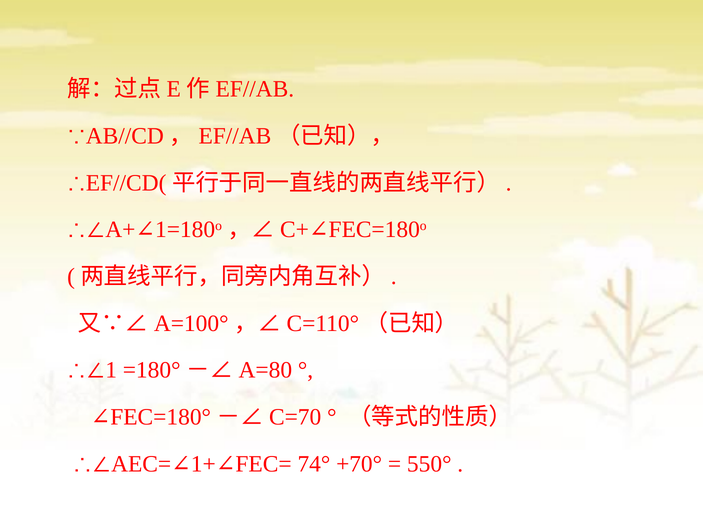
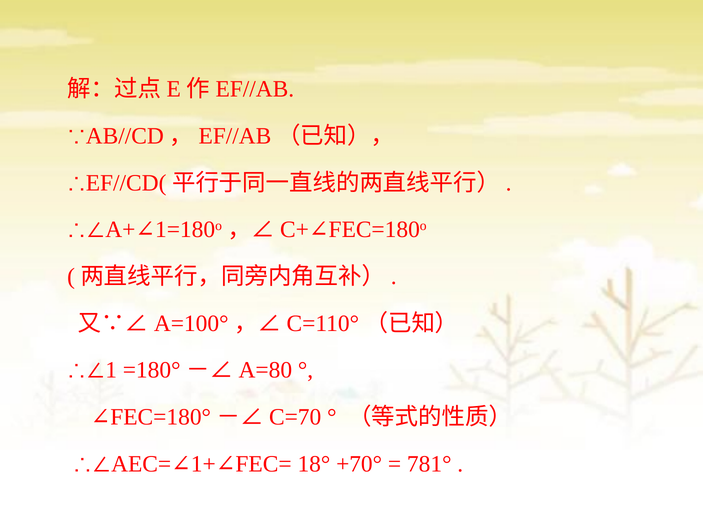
74°: 74° -> 18° (314, 464)
550°: 550° -> 781° (429, 464)
